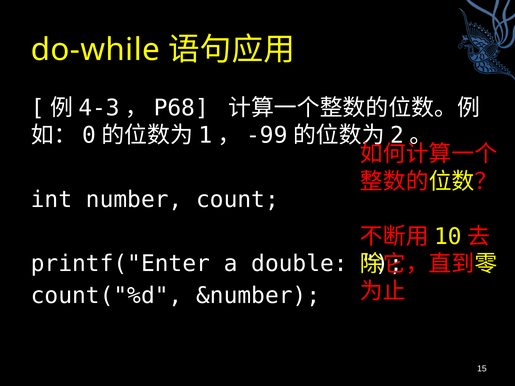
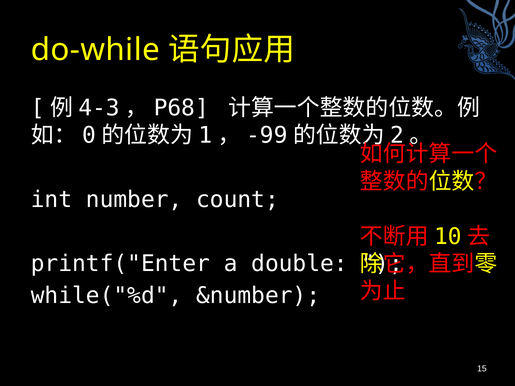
count("%d: count("%d -> while("%d (107, 296)
